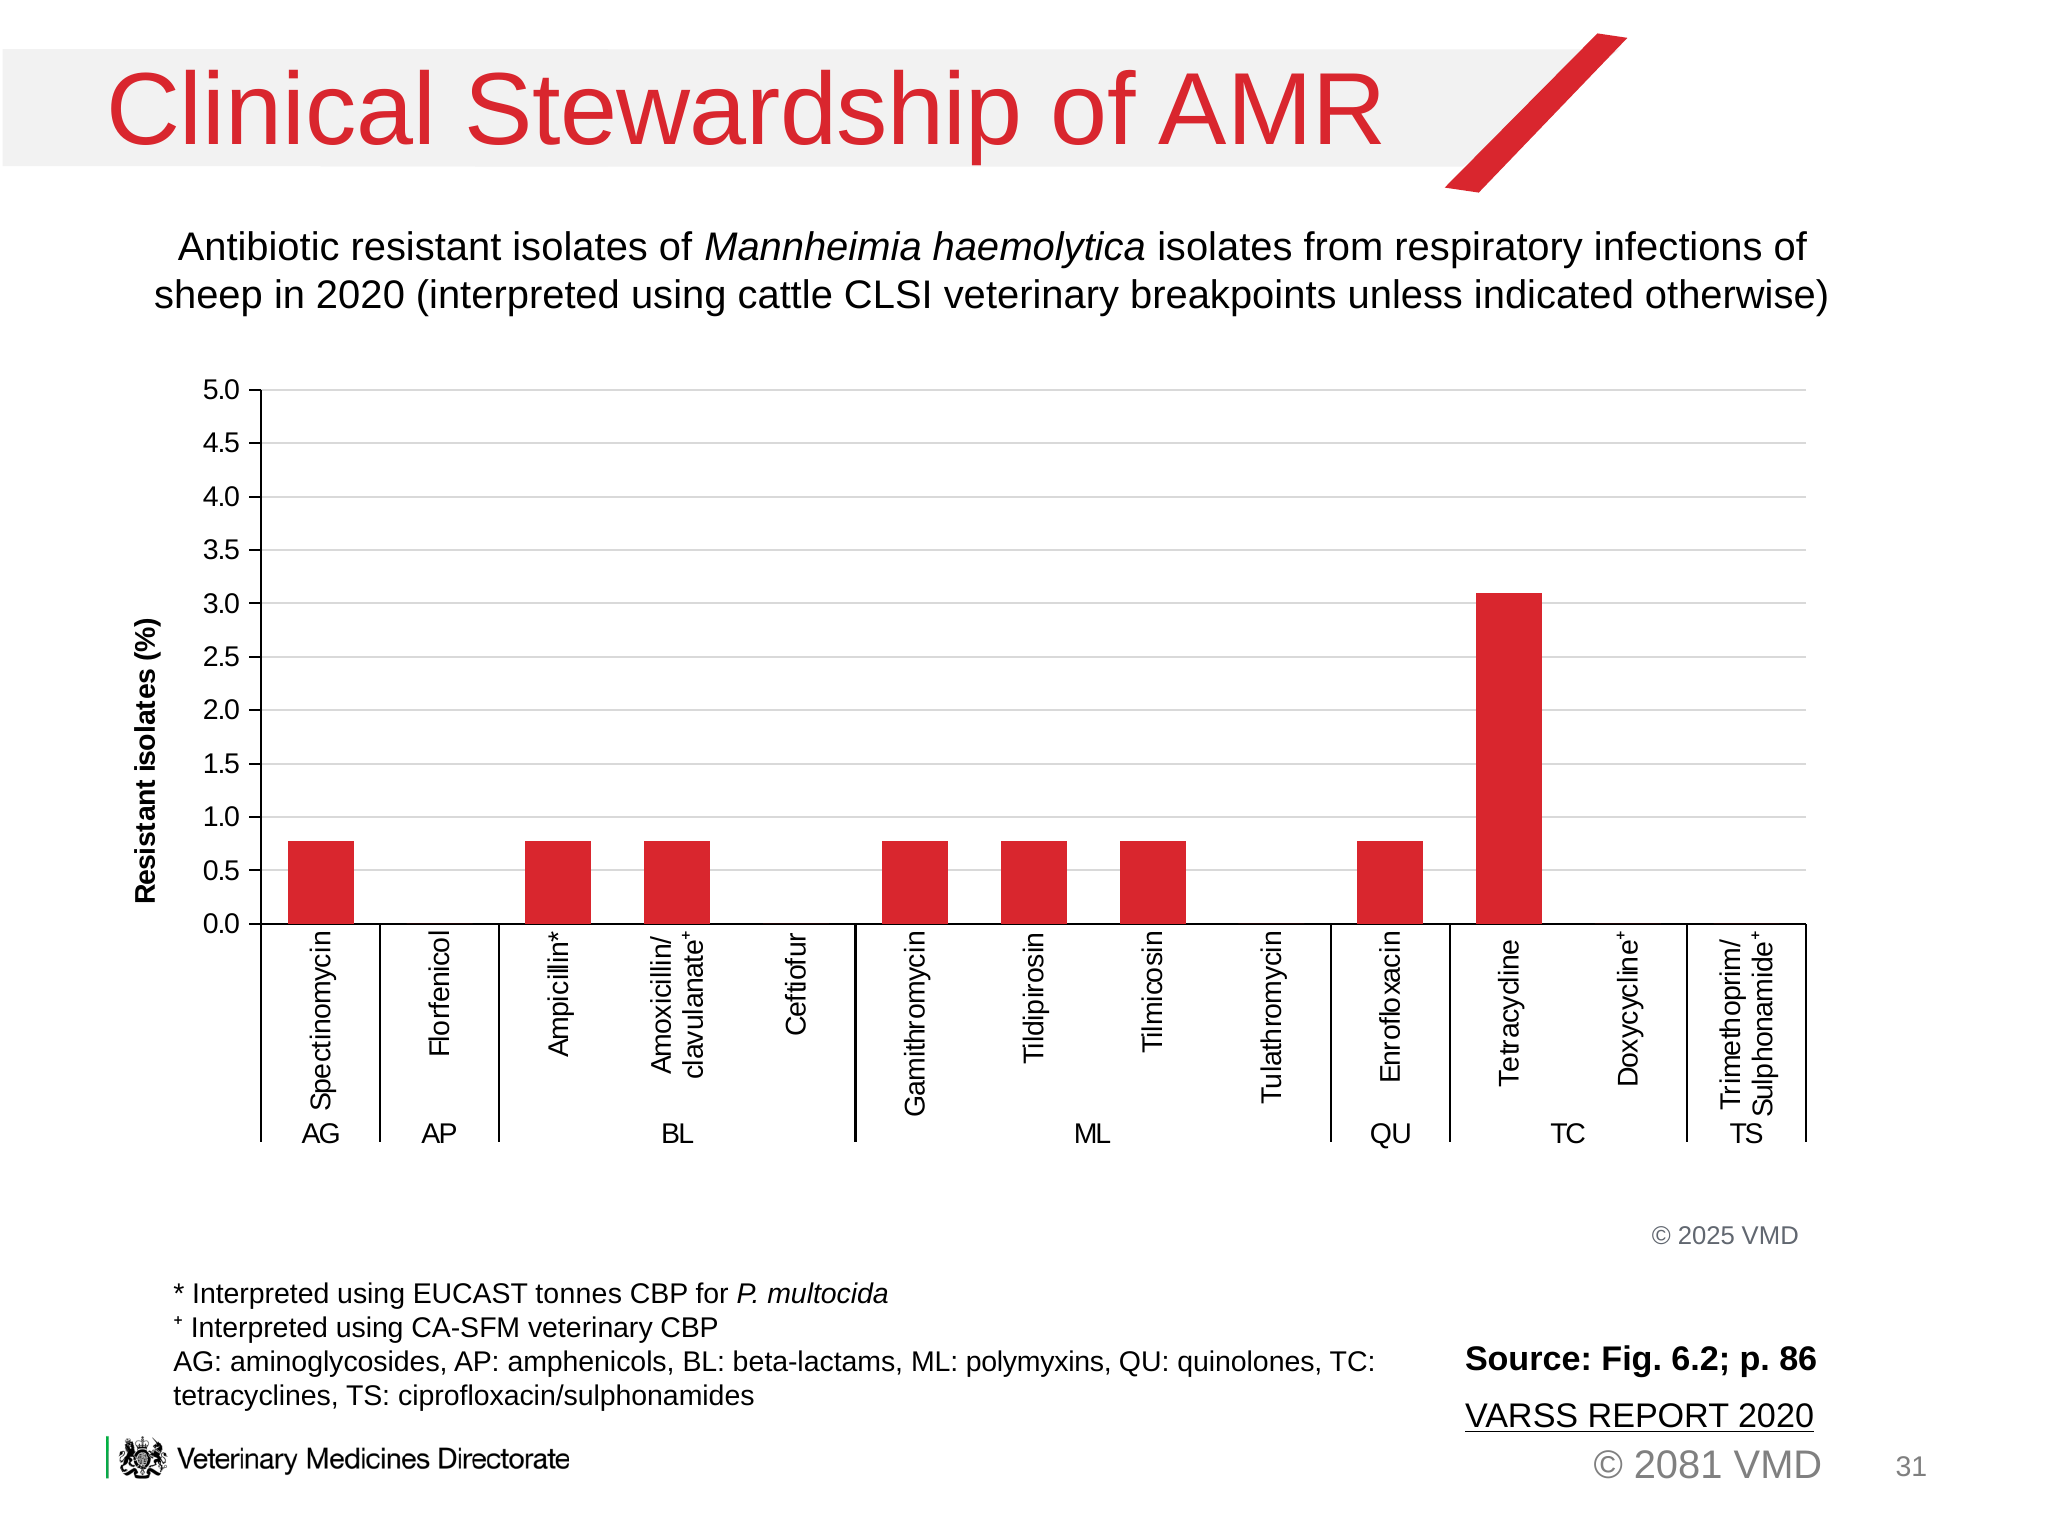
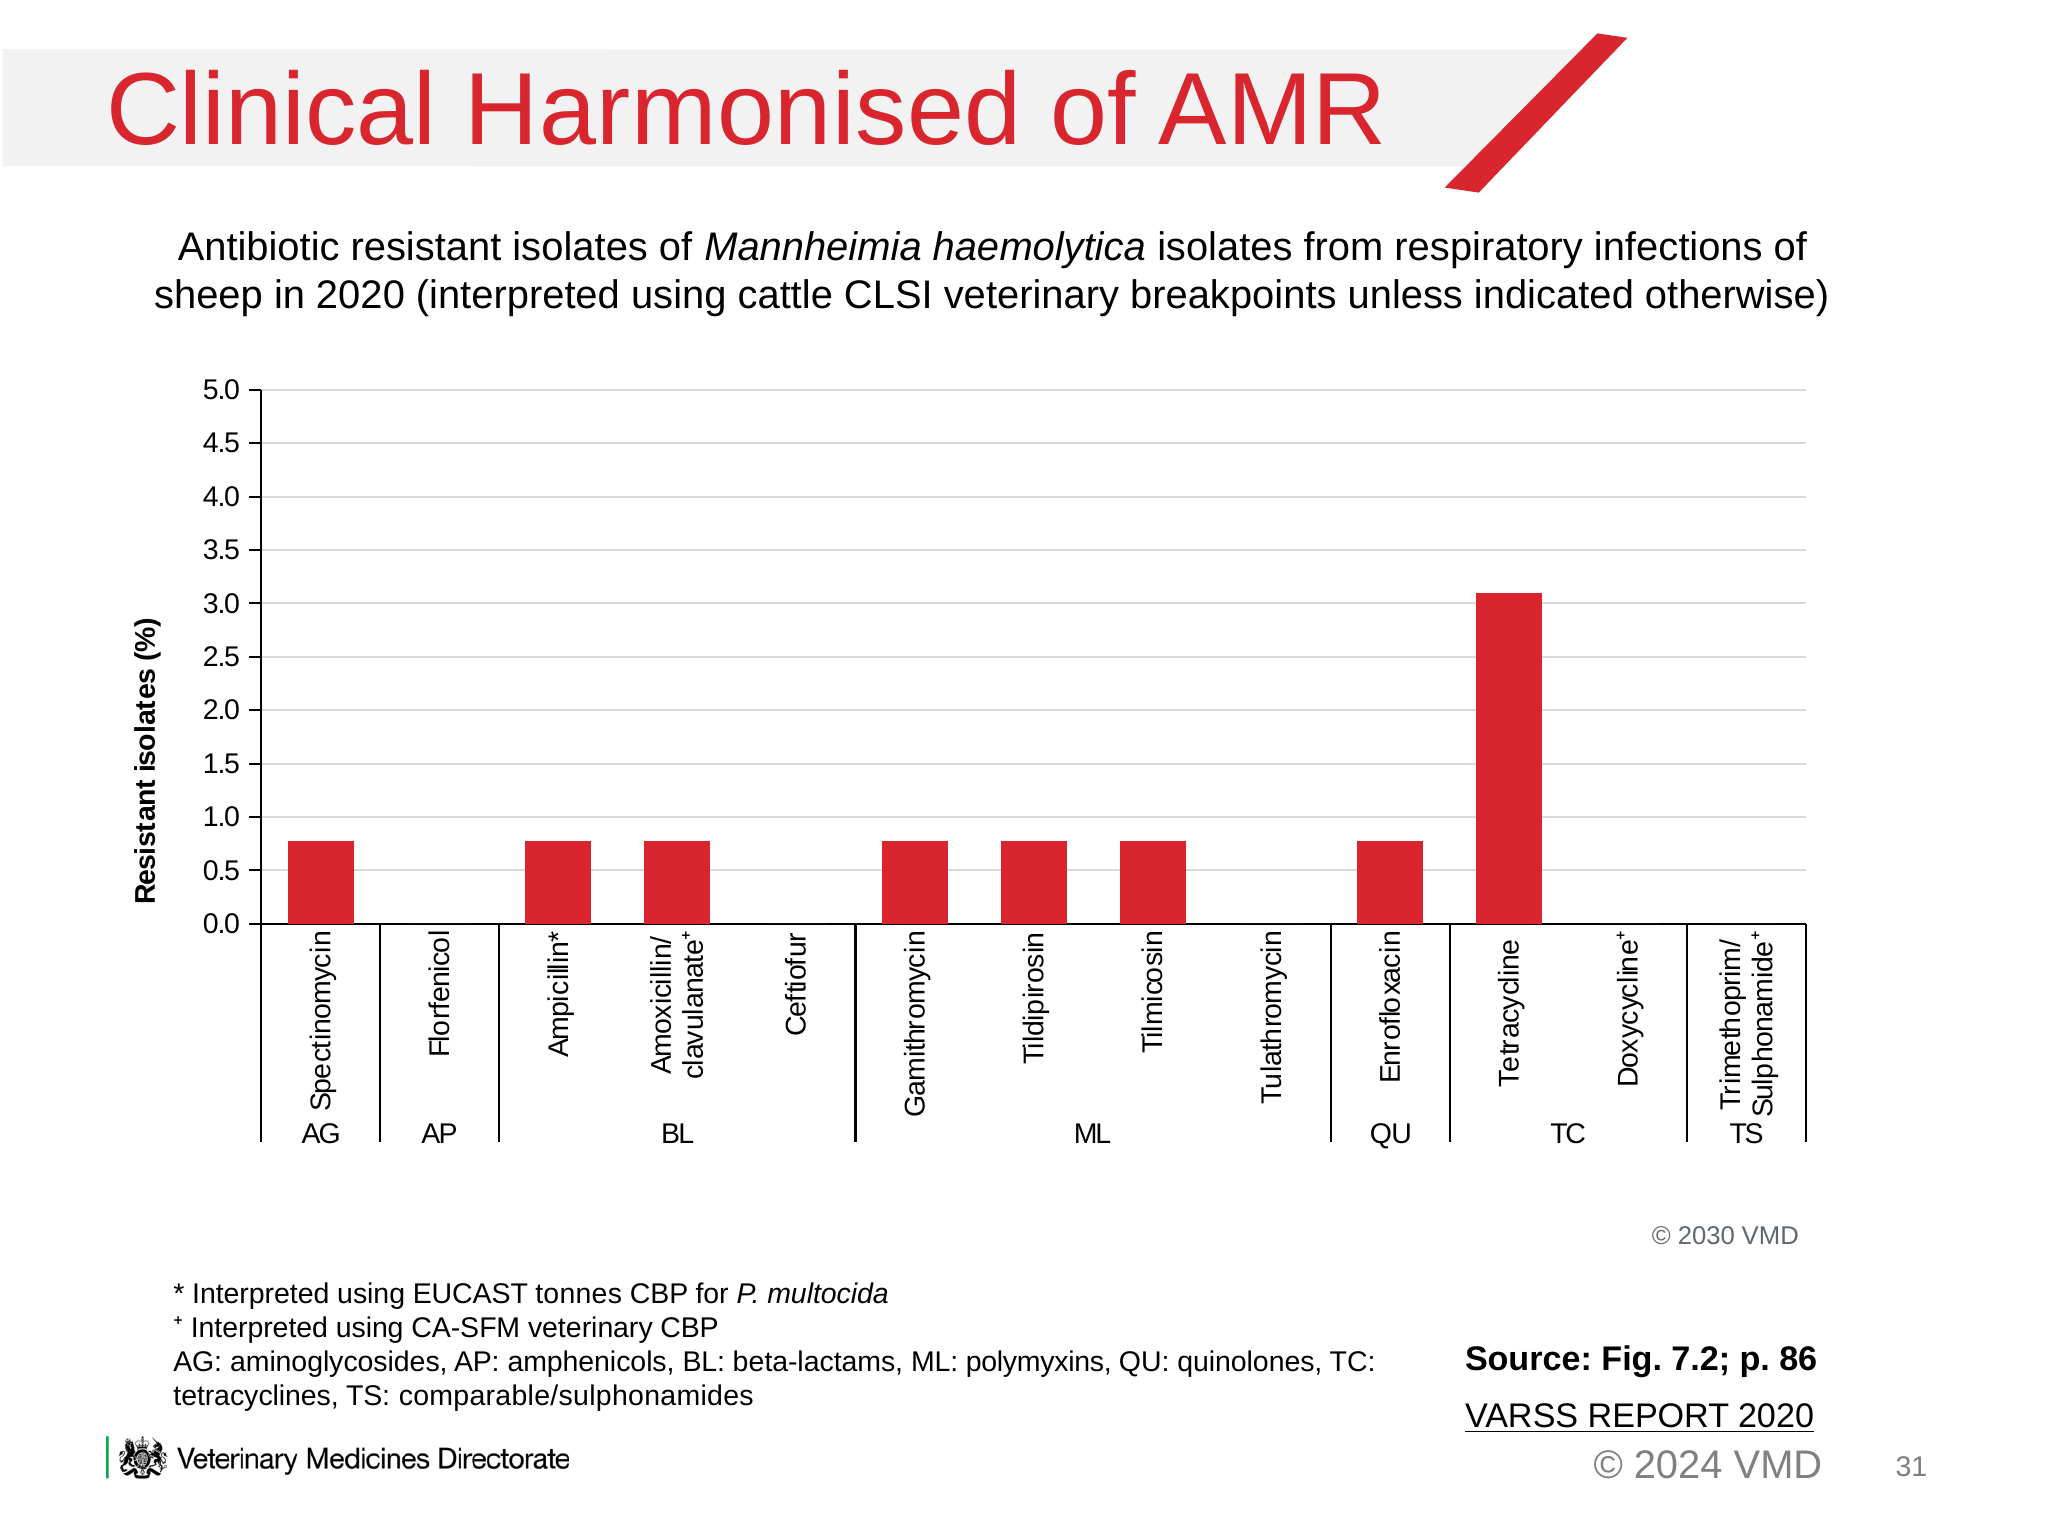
Stewardship: Stewardship -> Harmonised (743, 111)
2025: 2025 -> 2030 (1706, 1236)
6.2: 6.2 -> 7.2 (1701, 1359)
ciprofloxacin/sulphonamides: ciprofloxacin/sulphonamides -> comparable/sulphonamides (576, 1397)
2081: 2081 -> 2024 (1678, 1466)
